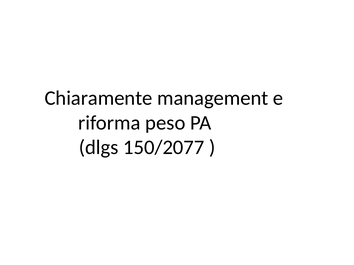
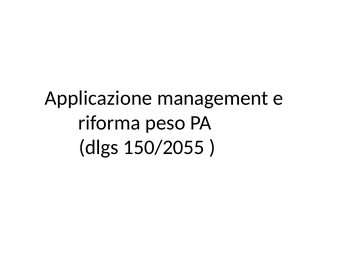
Chiaramente: Chiaramente -> Applicazione (98, 98)
150/2077: 150/2077 -> 150/2055 (164, 148)
